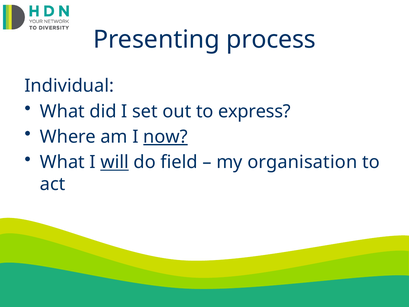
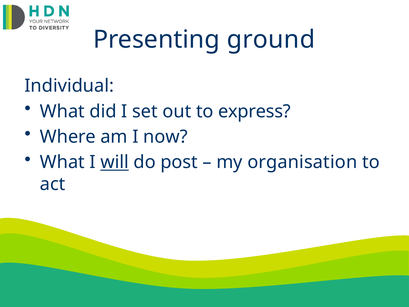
process: process -> ground (271, 40)
now underline: present -> none (165, 137)
field: field -> post (179, 162)
